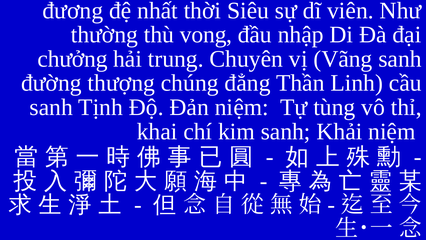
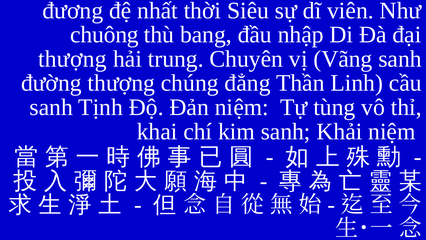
thường: thường -> chuông (105, 35)
vong: vong -> bang (206, 35)
chưởng: chưởng -> thượng (72, 59)
